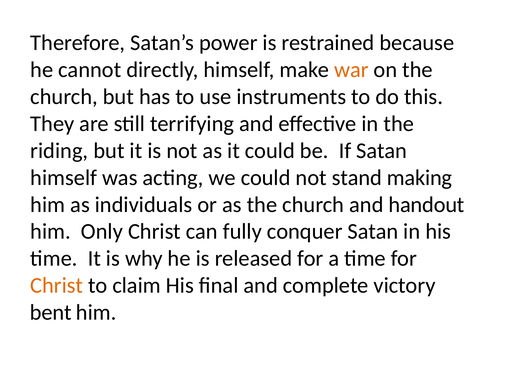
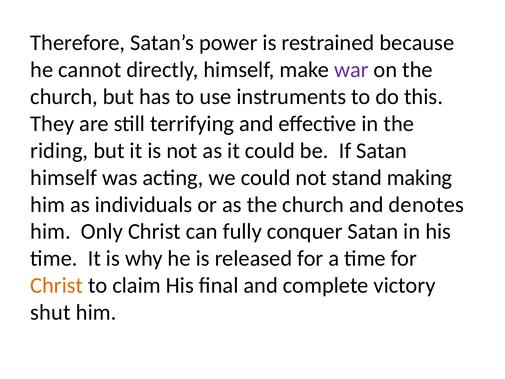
war colour: orange -> purple (351, 70)
handout: handout -> denotes (426, 204)
bent: bent -> shut (51, 312)
